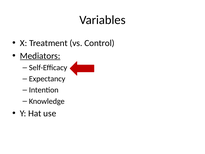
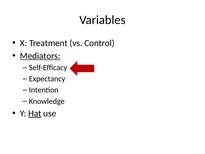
Hat underline: none -> present (35, 113)
